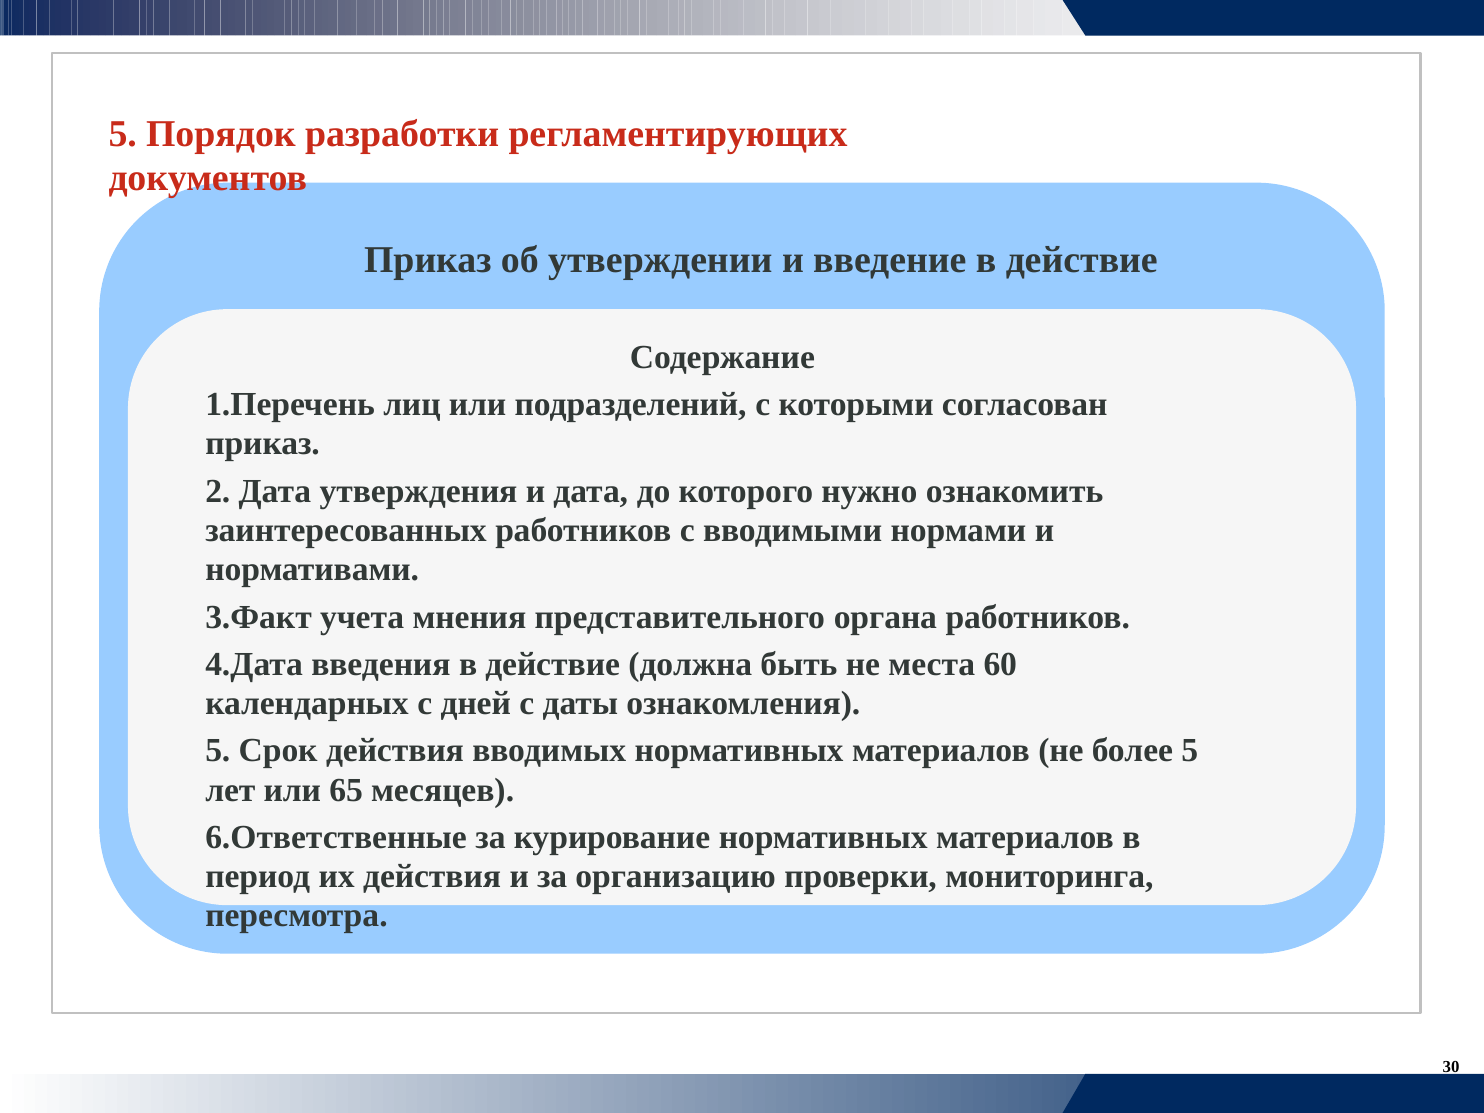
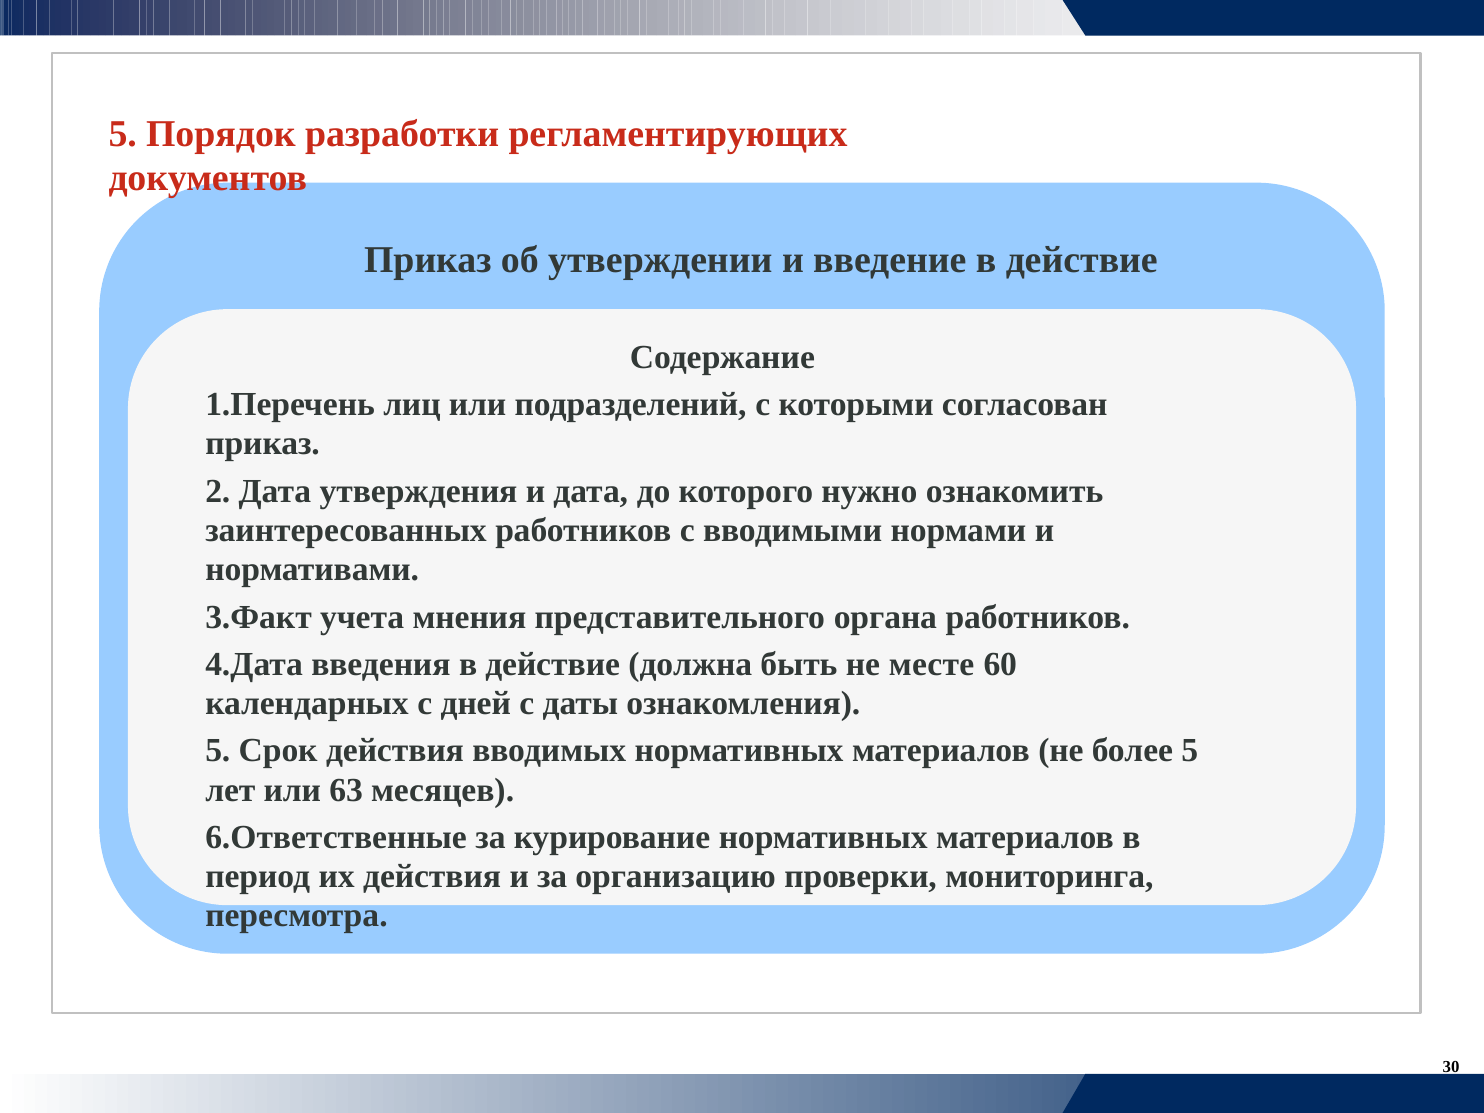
места: места -> месте (932, 664)
65: 65 -> 63 (346, 790)
